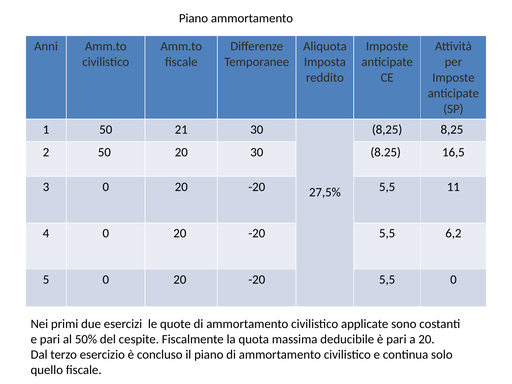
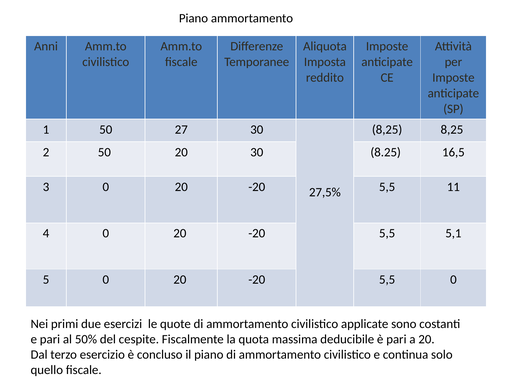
21: 21 -> 27 (181, 130)
6,2: 6,2 -> 5,1 (453, 233)
